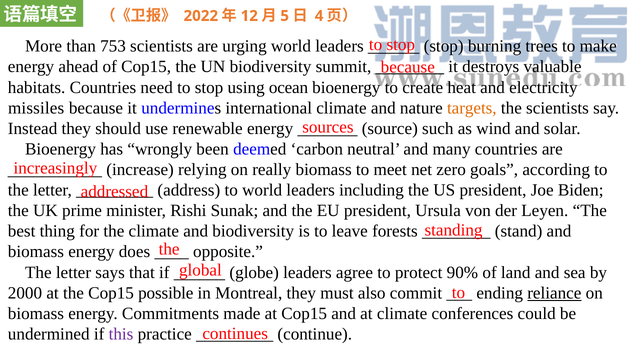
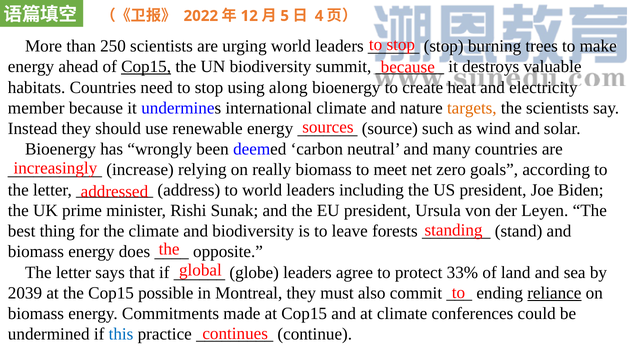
753: 753 -> 250 (113, 46)
Cop15 underline: none -> present (146, 67)
ocean: ocean -> along (288, 87)
missiles: missiles -> member (36, 108)
90%: 90% -> 33% (462, 272)
2000: 2000 -> 2039 (25, 293)
this colour: purple -> blue (121, 334)
